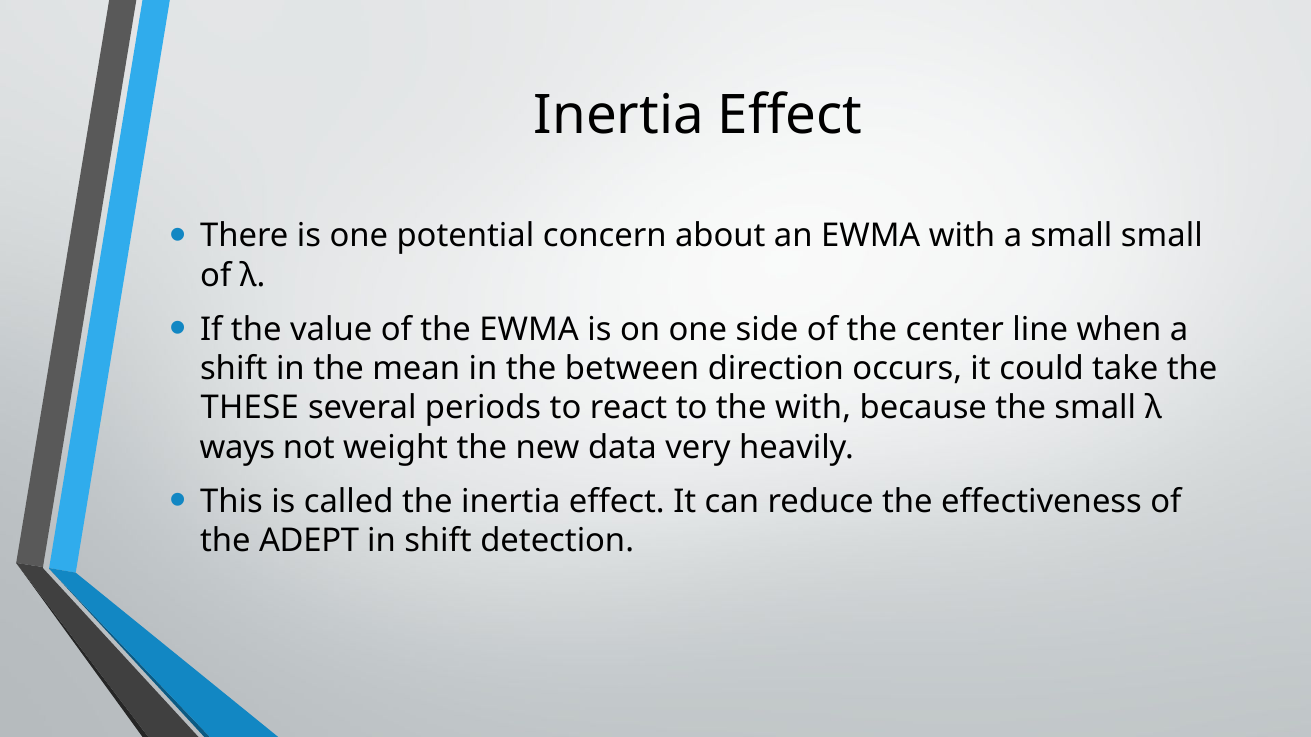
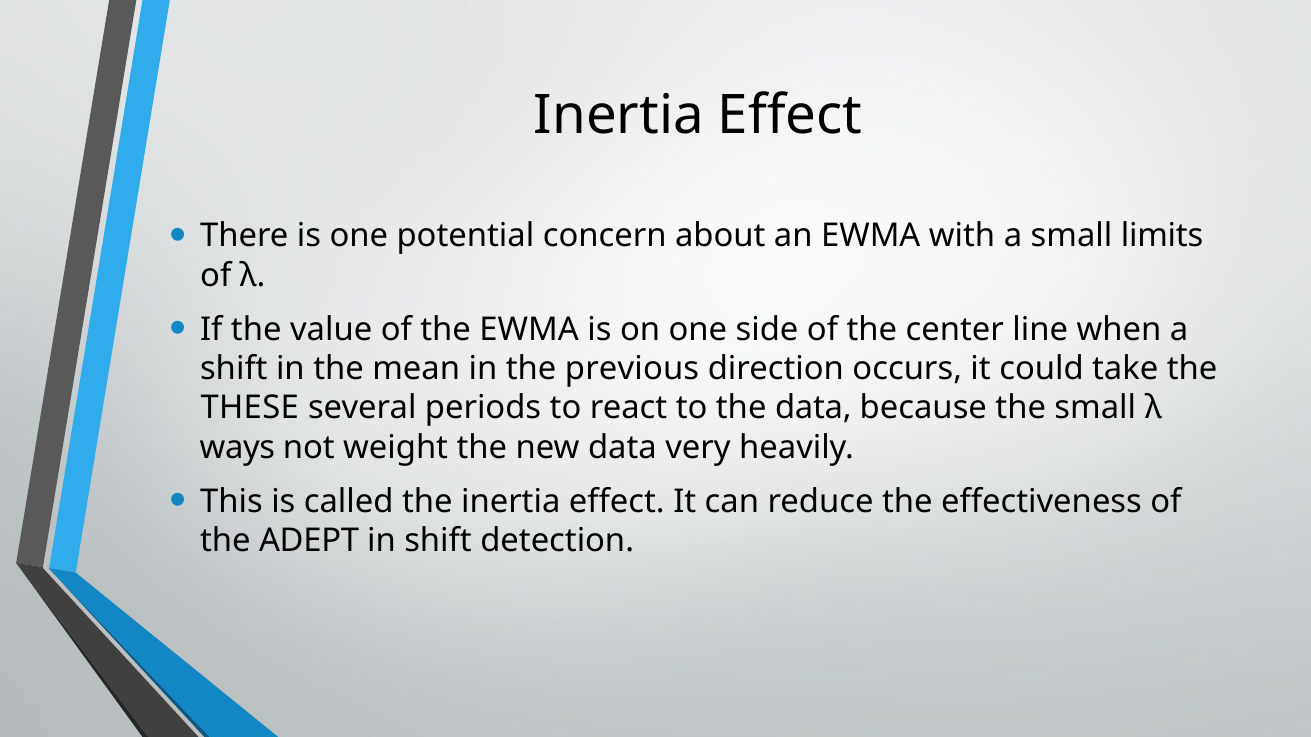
small small: small -> limits (1162, 236)
between: between -> previous (632, 369)
the with: with -> data (813, 408)
